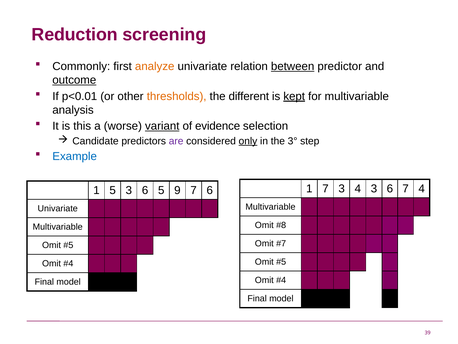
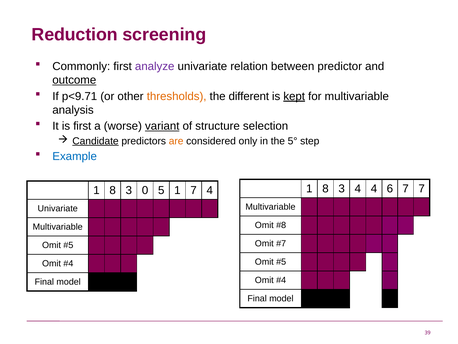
analyze colour: orange -> purple (155, 66)
between underline: present -> none (293, 66)
p<0.01: p<0.01 -> p<9.71 (80, 96)
is this: this -> first (82, 126)
evidence: evidence -> structure (218, 126)
Candidate underline: none -> present (96, 141)
are colour: purple -> orange (176, 141)
only underline: present -> none (248, 141)
3°: 3° -> 5° (293, 141)
7: 7 -> 8 (325, 188)
4 3: 3 -> 4 (374, 188)
7 4: 4 -> 7 (422, 188)
5: 5 -> 8 (113, 190)
6: 6 -> 0 (145, 190)
5 9: 9 -> 1 (177, 190)
7 6: 6 -> 4 (210, 190)
